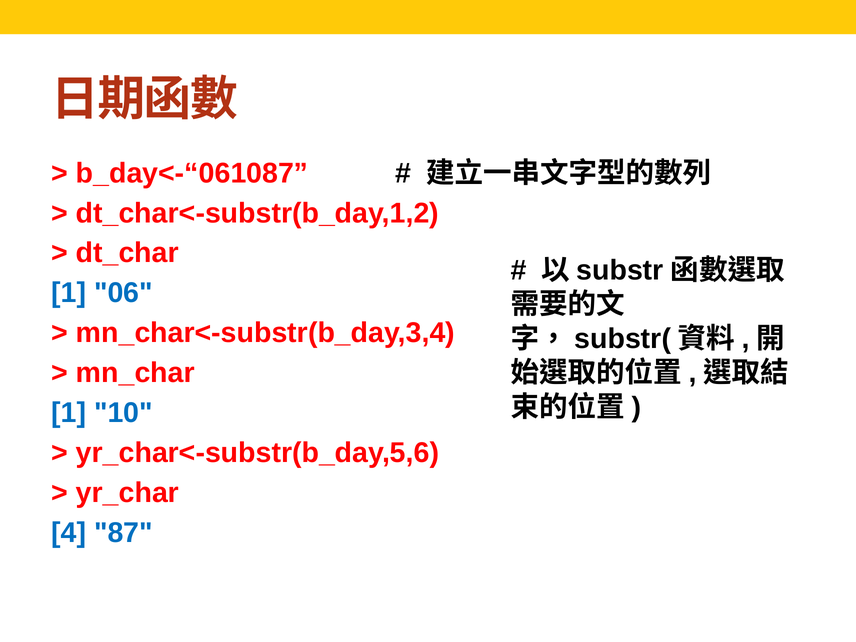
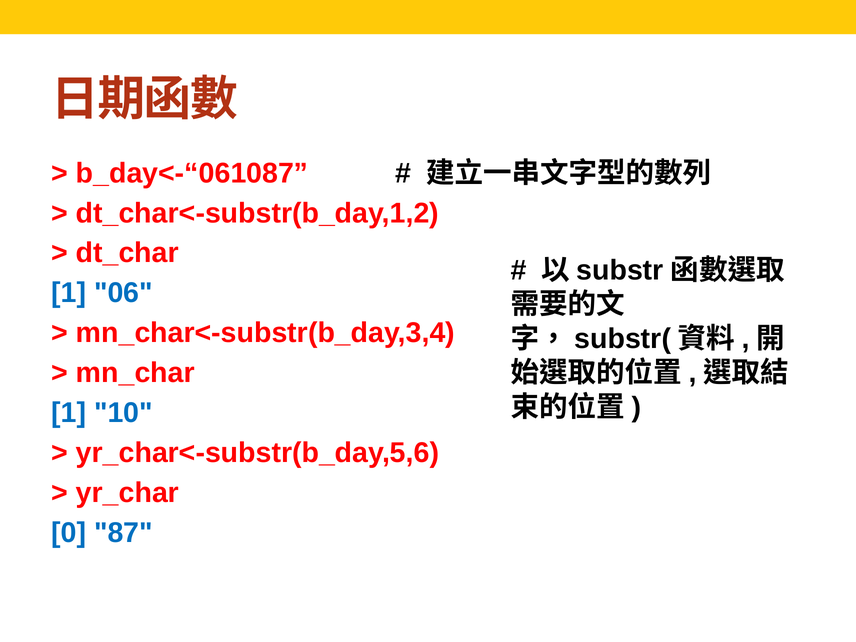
4: 4 -> 0 (69, 533)
